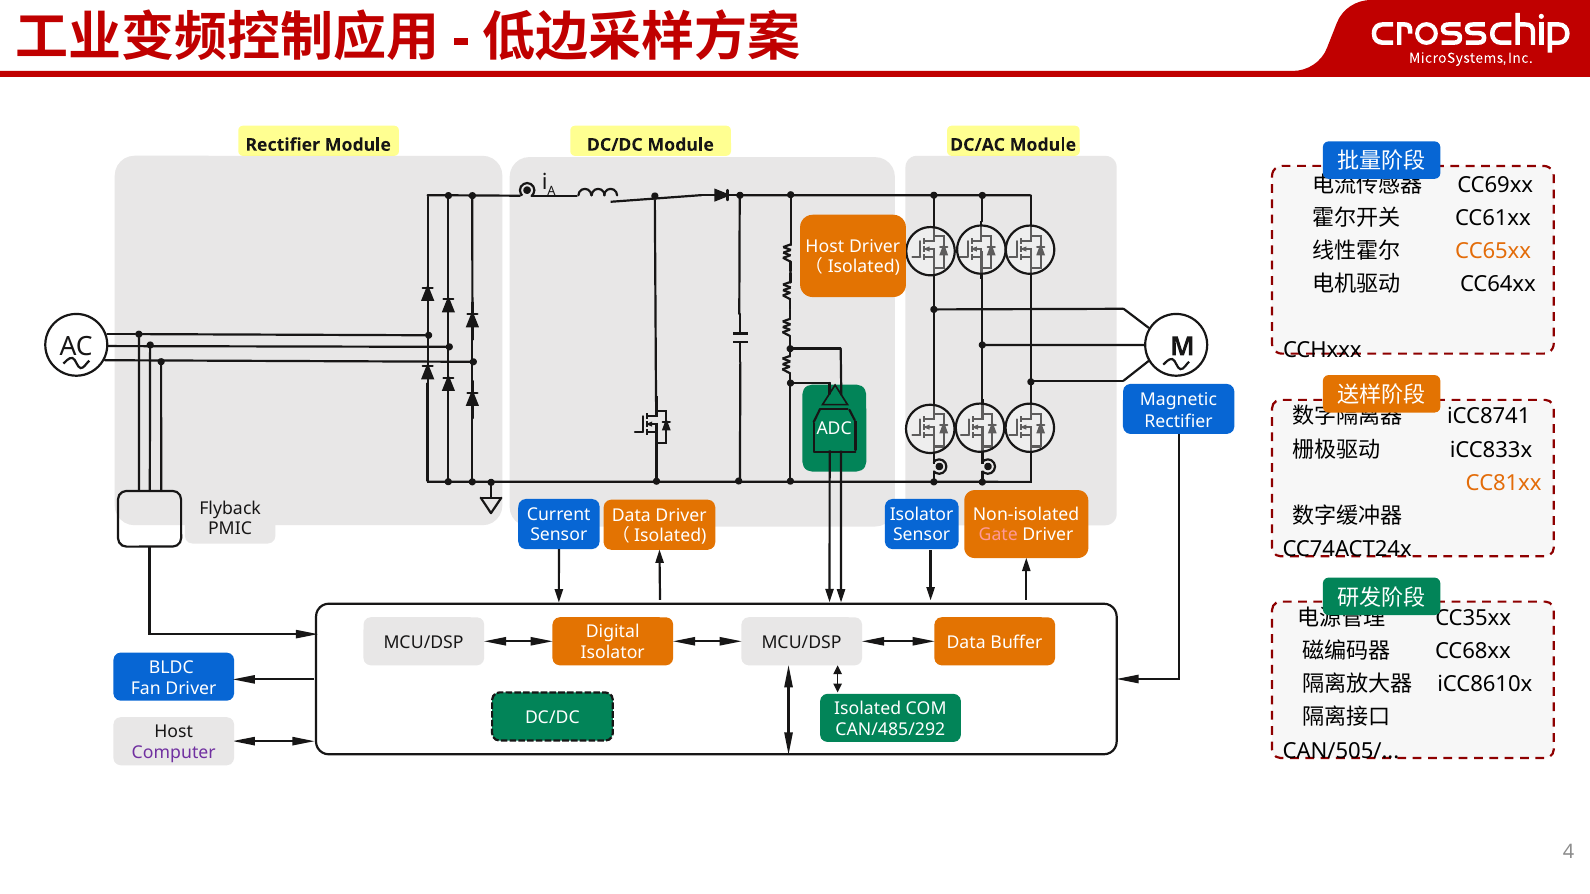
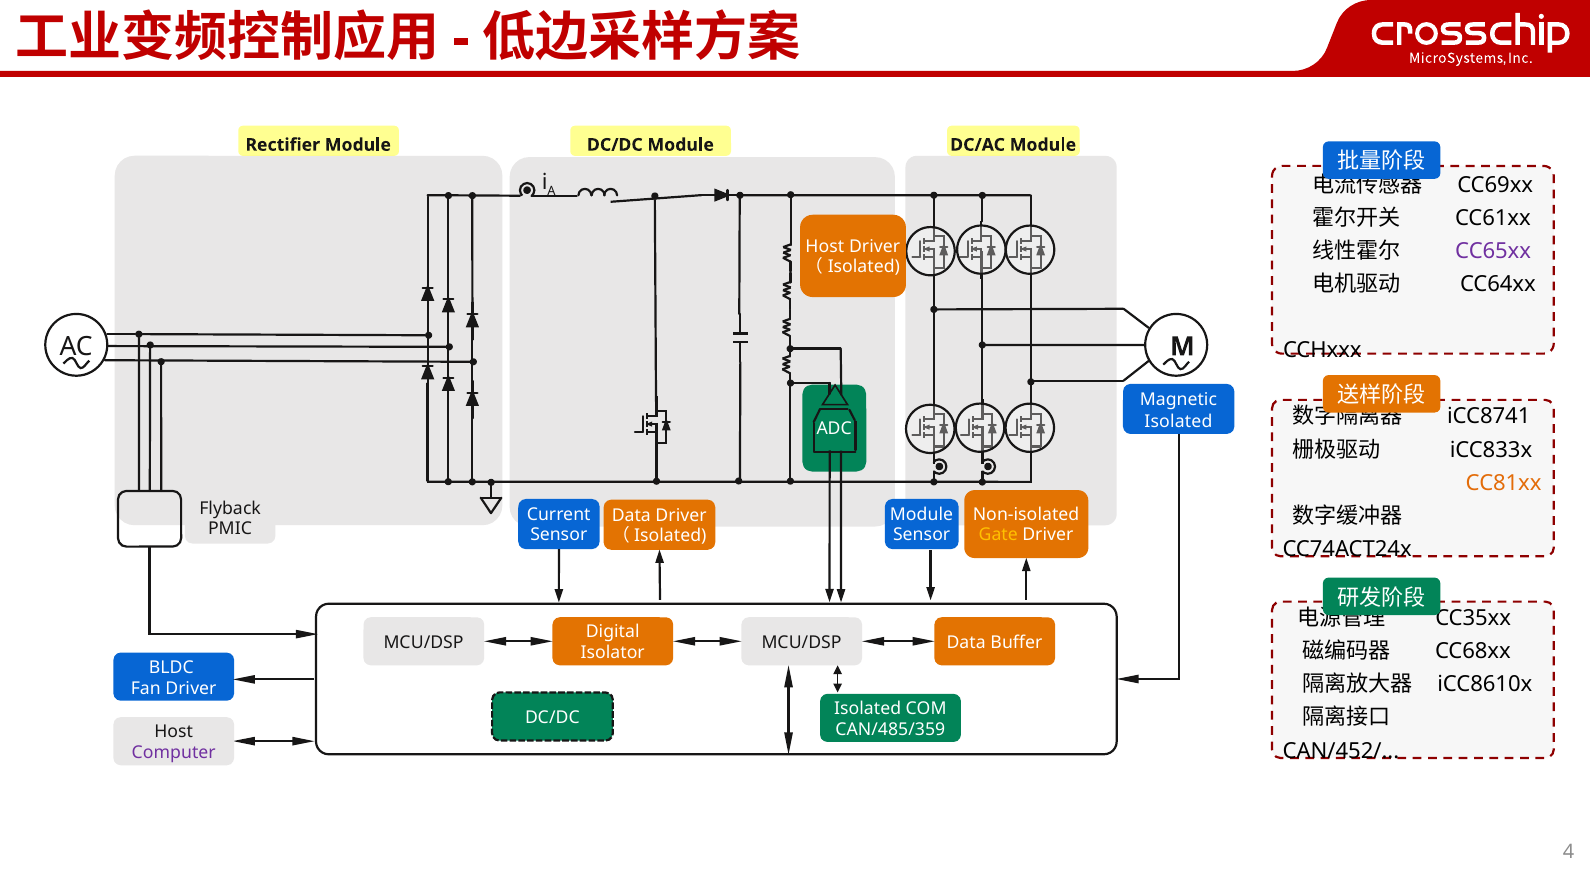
CC65xx colour: orange -> purple (1493, 251)
Rectifier: Rectifier -> Isolated (1178, 422)
Isolator: Isolator -> Module (921, 515)
Gate colour: pink -> yellow (998, 535)
CAN/485/292: CAN/485/292 -> CAN/485/359 (890, 730)
CAN/505/: CAN/505/ -> CAN/452/ (1341, 751)
